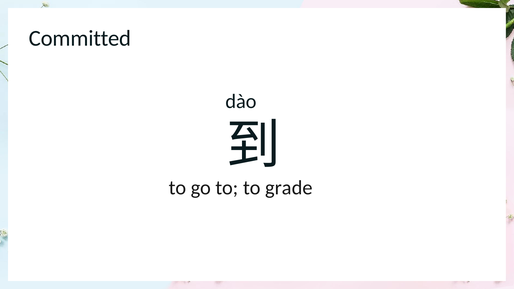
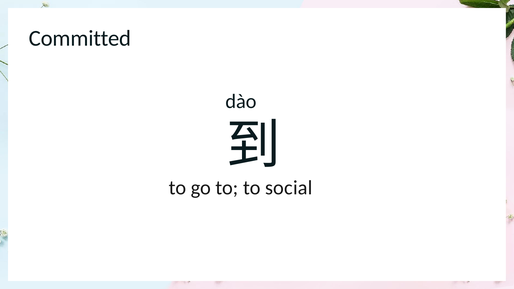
grade: grade -> social (289, 188)
